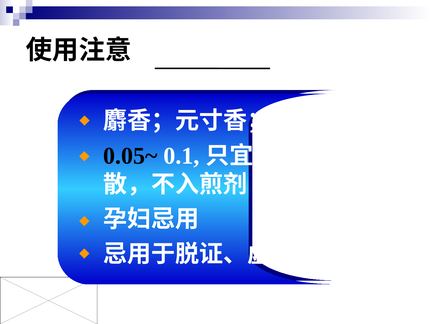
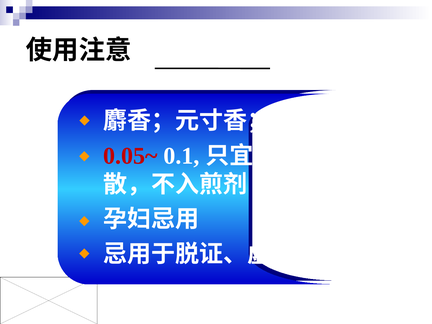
0.05~ colour: black -> red (130, 156)
